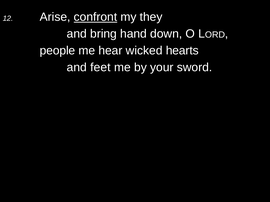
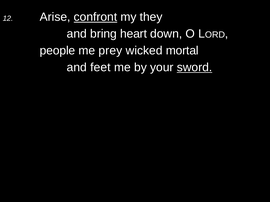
hand: hand -> heart (134, 34)
hear: hear -> prey (110, 51)
hearts: hearts -> mortal (182, 51)
sword underline: none -> present (195, 67)
